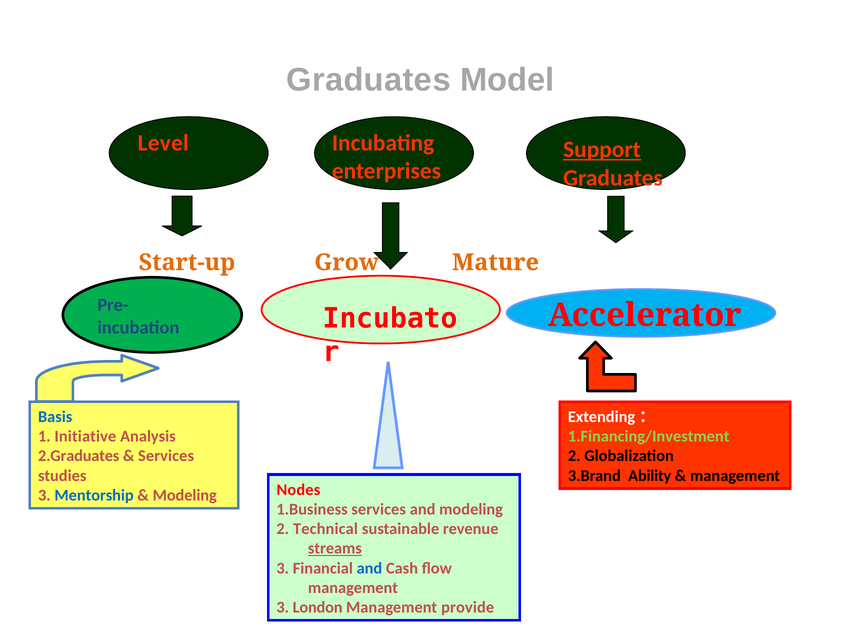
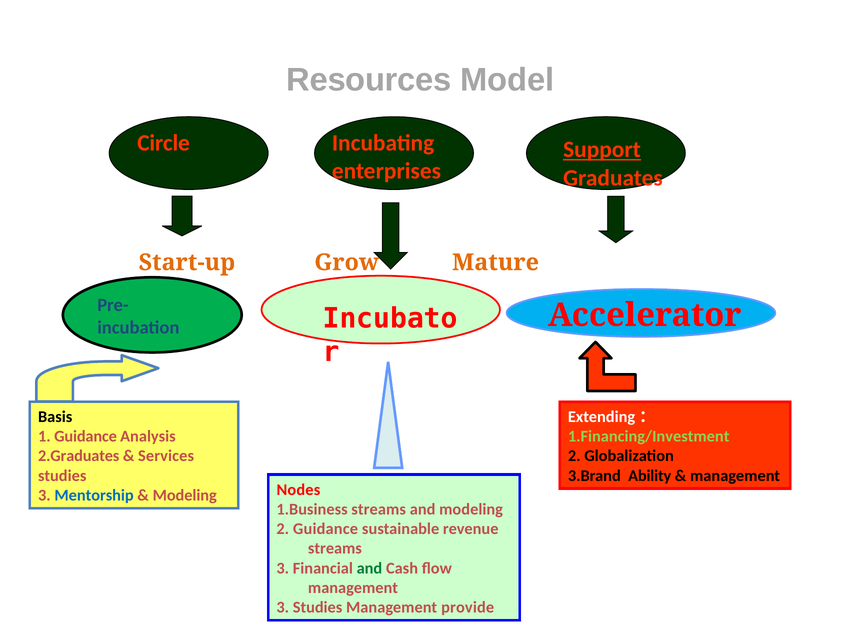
Graduates: Graduates -> Resources (369, 80)
Level: Level -> Circle (164, 143)
Basis colour: blue -> black (55, 417)
1 Initiative: Initiative -> Guidance (86, 436)
1.Business services: services -> streams (379, 509)
2 Technical: Technical -> Guidance (325, 529)
streams underline: present -> none (335, 548)
and colour: blue -> green (369, 568)
3 London: London -> Studies (318, 607)
